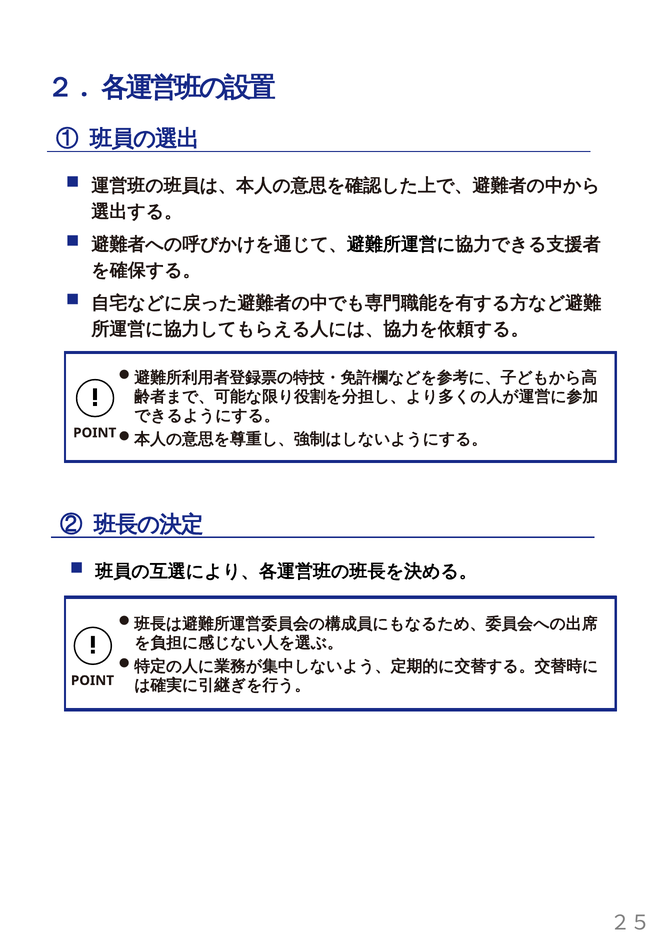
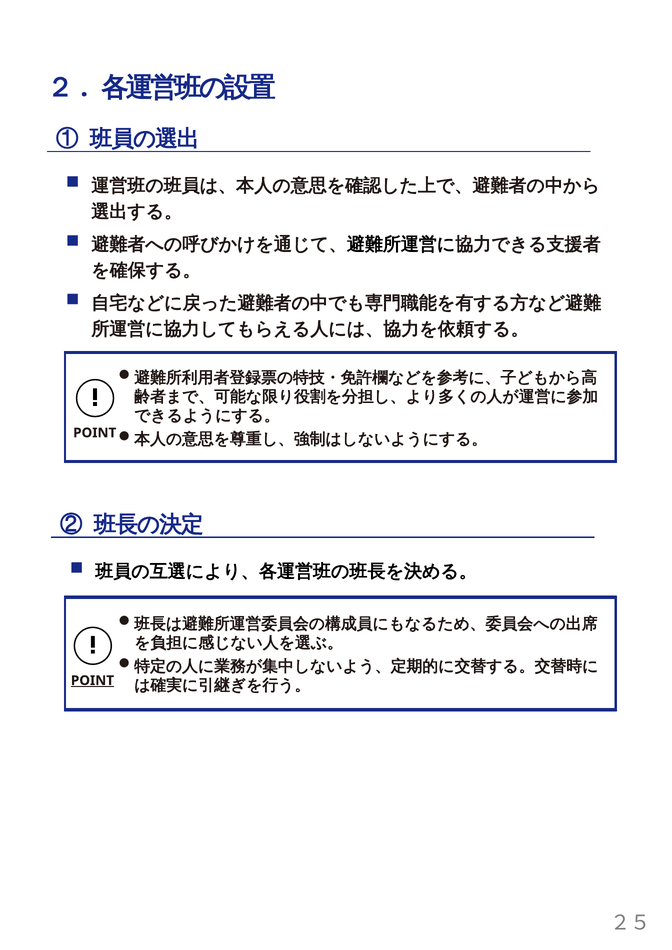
POINT underline: none -> present (92, 681)
